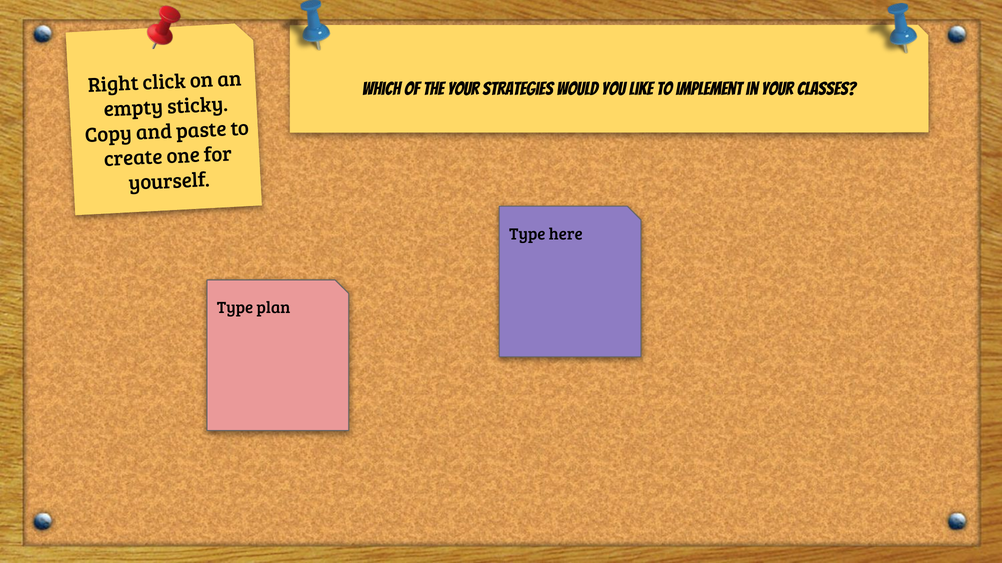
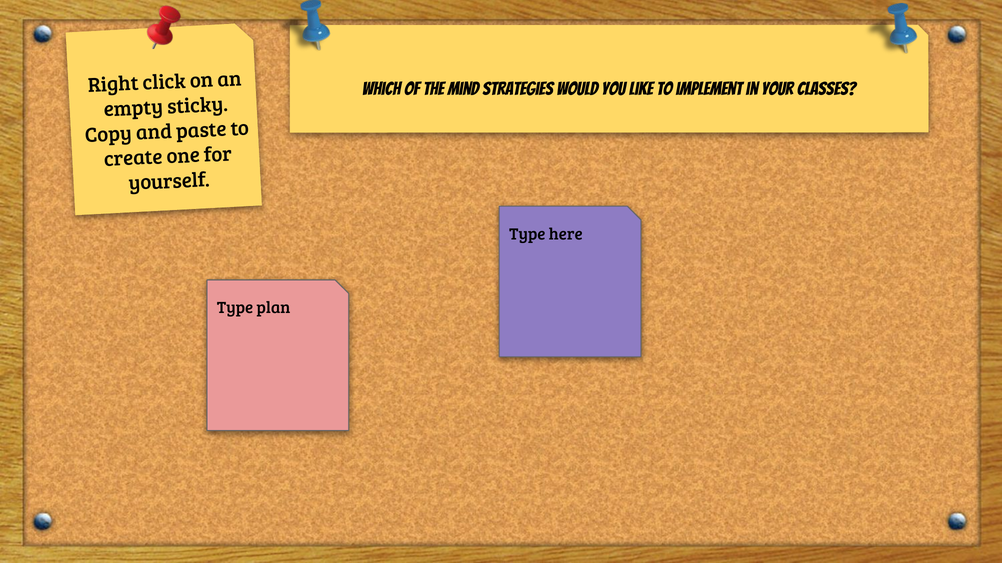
the your: your -> mind (463, 90)
